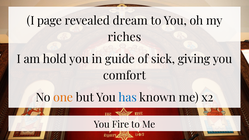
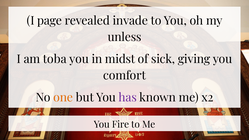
dream: dream -> invade (130, 21)
riches: riches -> unless (125, 37)
hold: hold -> toba (55, 59)
guide: guide -> midst (120, 59)
has colour: blue -> purple (128, 98)
